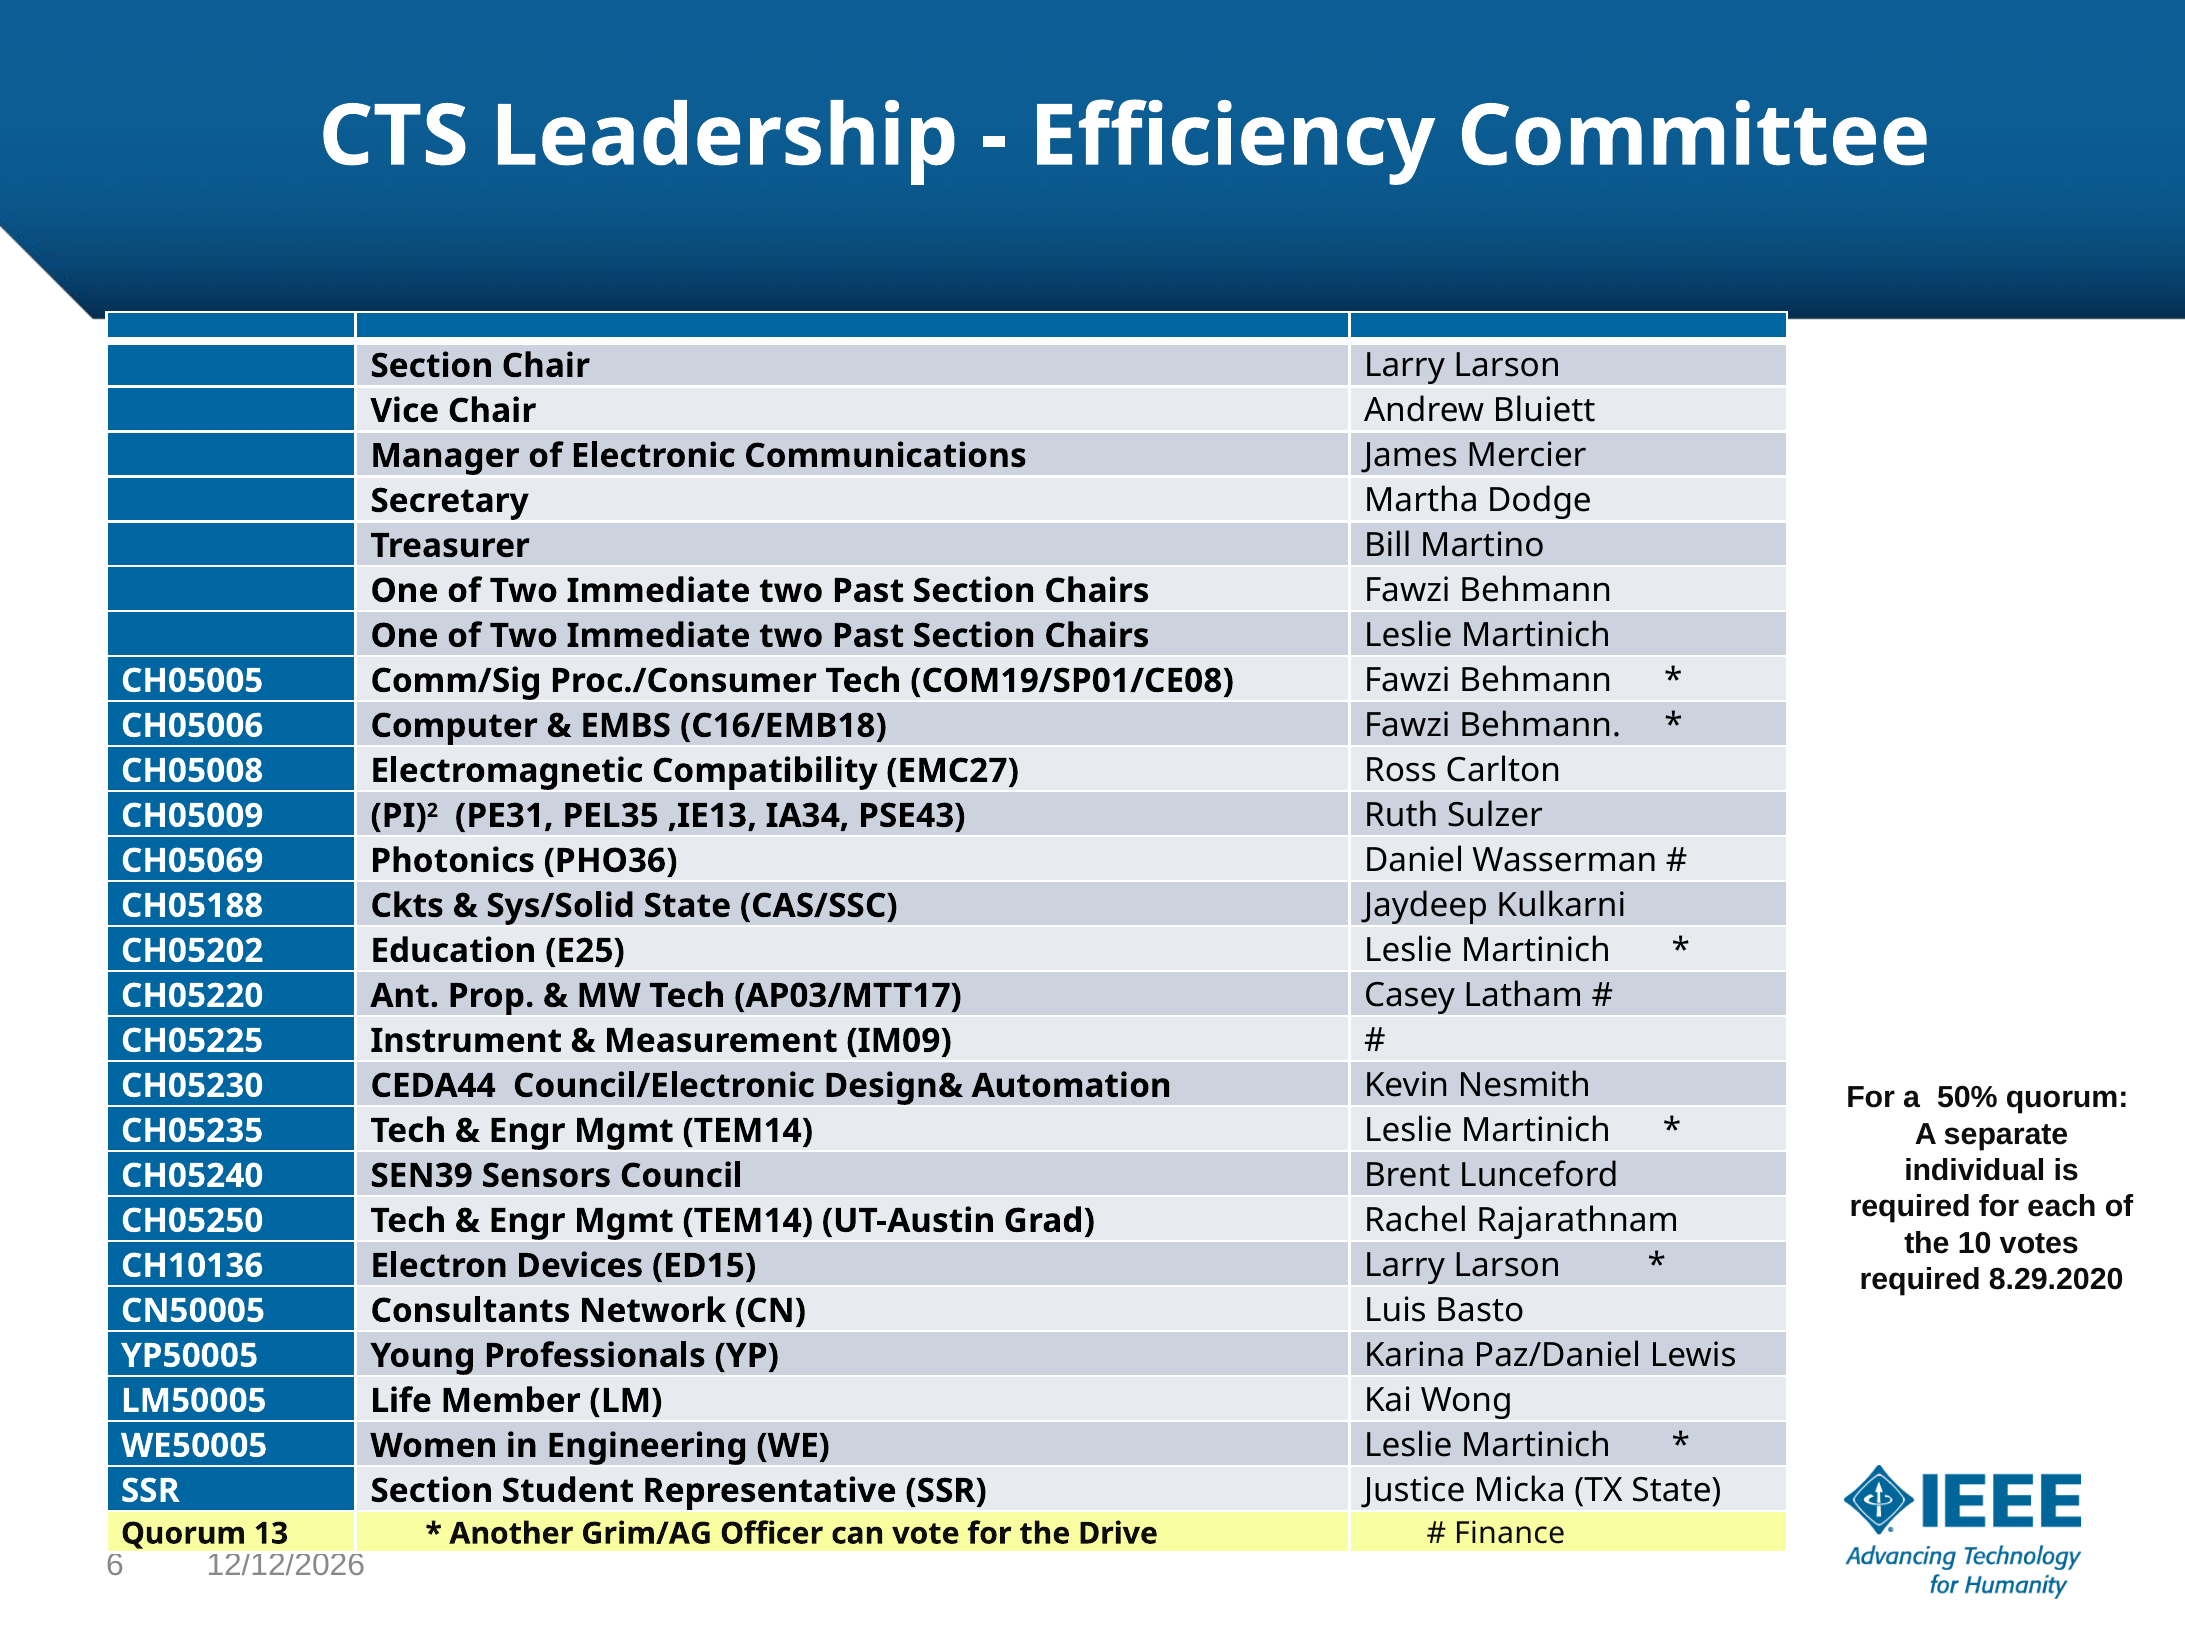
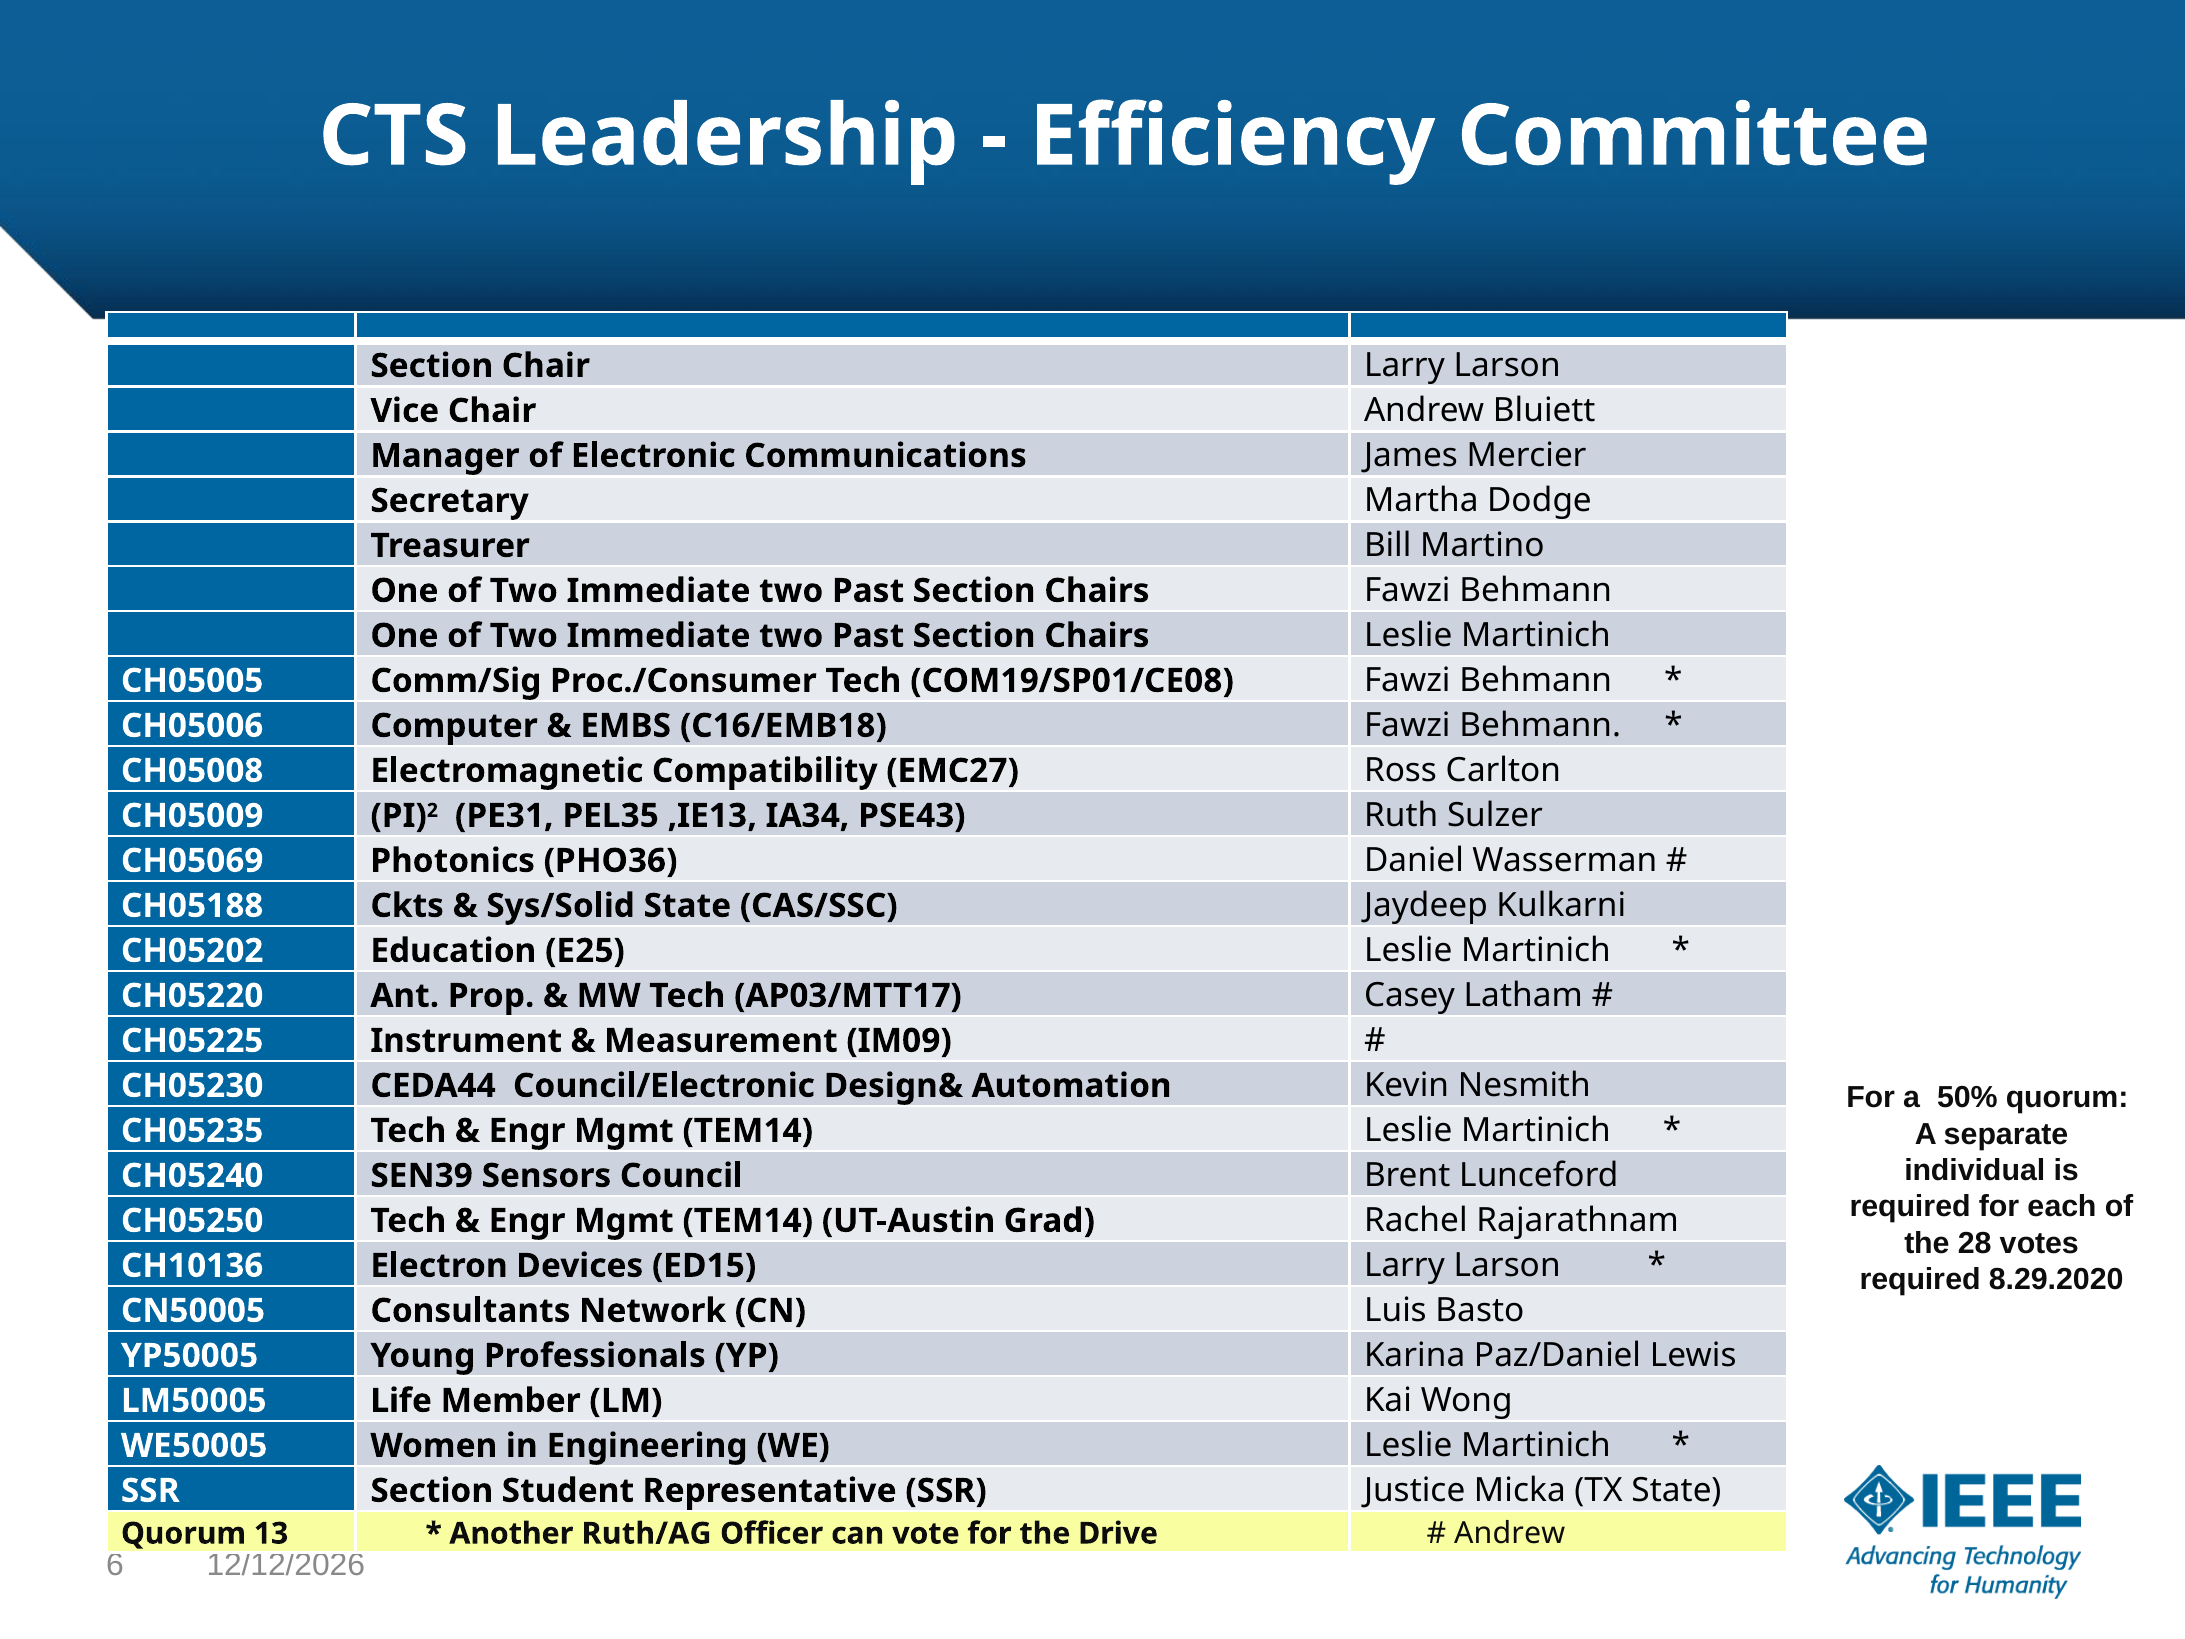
10: 10 -> 28 (1975, 1243)
Grim/AG: Grim/AG -> Ruth/AG (647, 1533)
Finance: Finance -> Andrew (1510, 1533)
